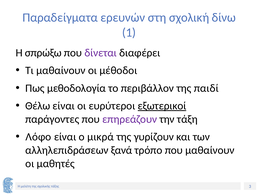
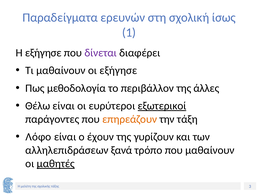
δίνω: δίνω -> ίσως (224, 17)
Η σπρώξω: σπρώξω -> εξήγησε (43, 53)
οι μέθοδοι: μέθοδοι -> εξήγησε (118, 70)
παιδί: παιδί -> άλλες (206, 88)
επηρεάζουν colour: purple -> orange (130, 119)
μικρά: μικρά -> έχουν (101, 137)
μαθητές underline: none -> present (56, 163)
